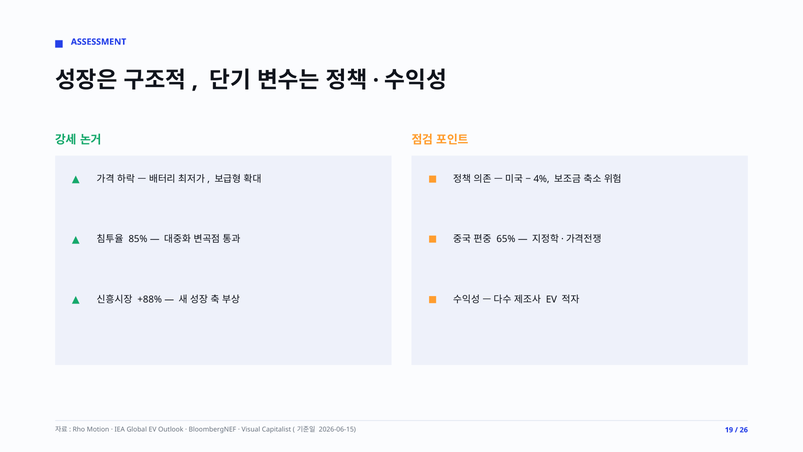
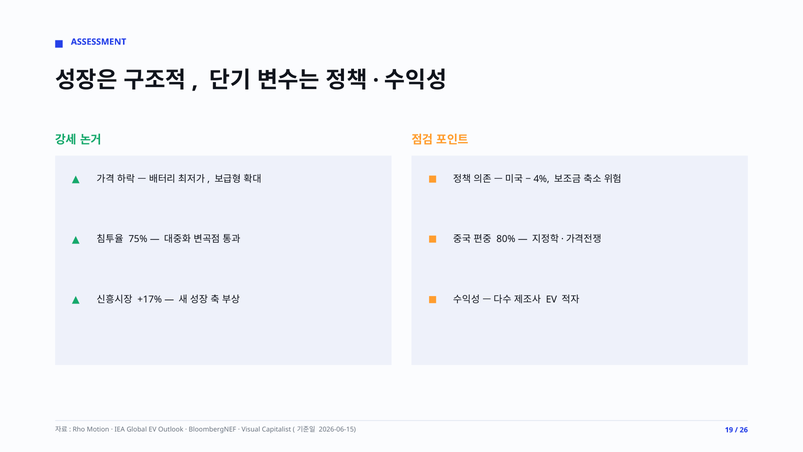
65%: 65% -> 80% (506, 239)
85%: 85% -> 75% (138, 239)
+88%: +88% -> +17% (150, 299)
